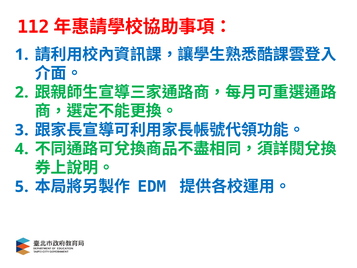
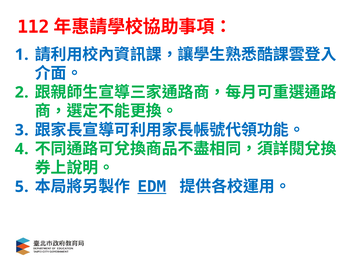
EDM underline: none -> present (152, 187)
